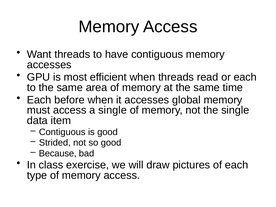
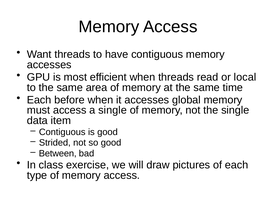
or each: each -> local (245, 77)
Because: Because -> Between (58, 153)
